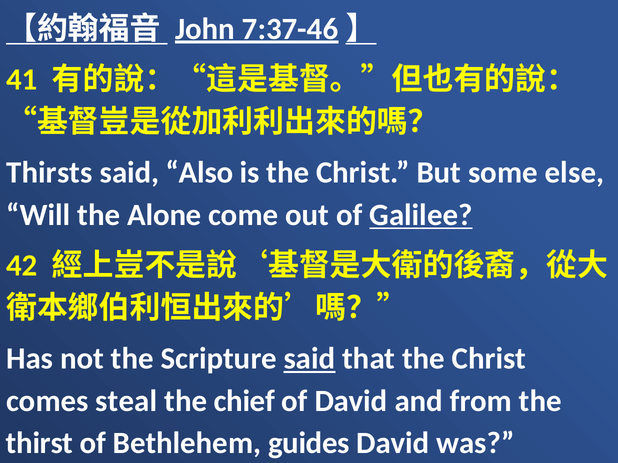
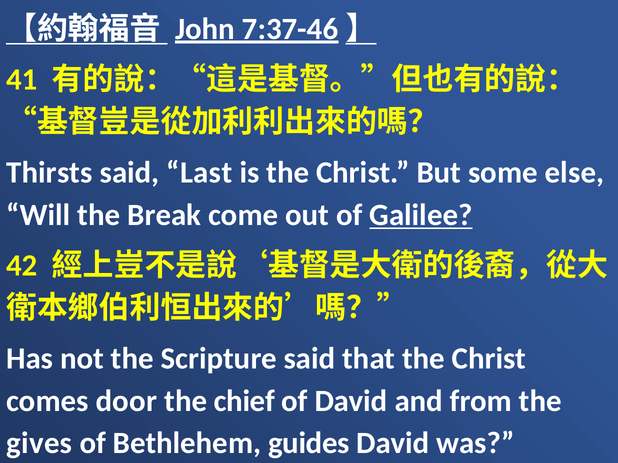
Also: Also -> Last (199, 173)
Alone: Alone -> Break (164, 215)
said underline: present -> none (309, 359)
steal: steal -> door (126, 401)
thirst: thirst -> gives (39, 444)
